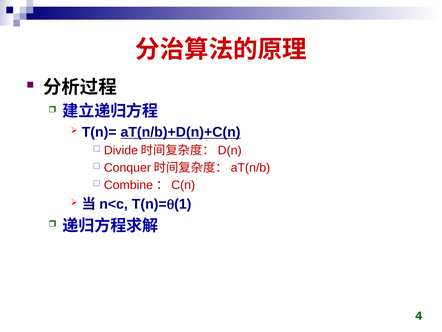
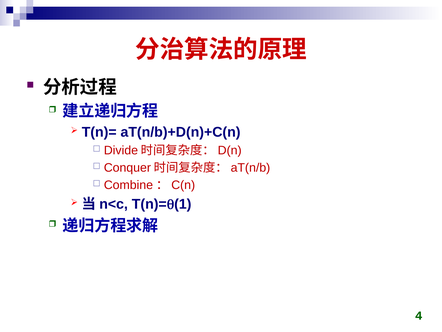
aT(n/b)+D(n)+C(n underline: present -> none (181, 132)
